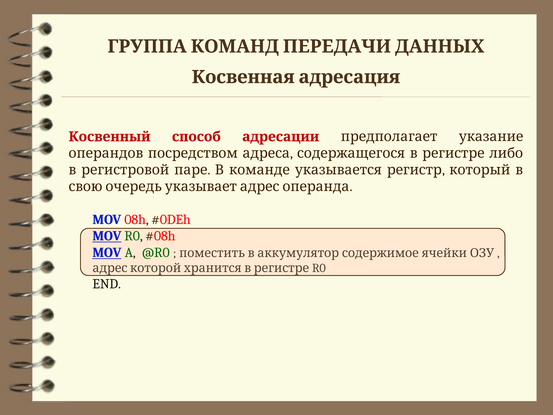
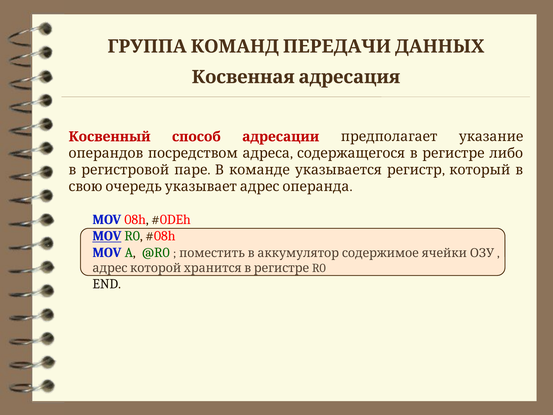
MOV underline: present -> none (107, 253)
